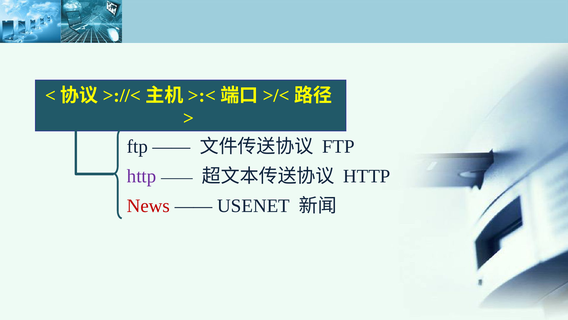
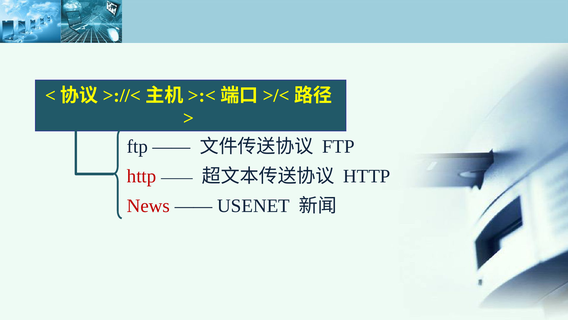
http colour: purple -> red (142, 176)
